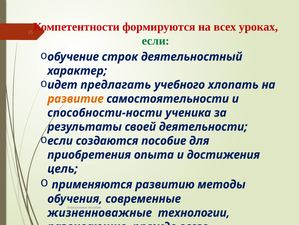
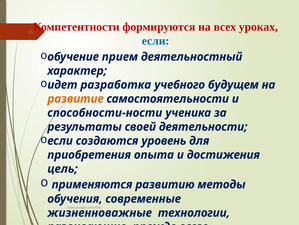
если colour: green -> blue (156, 41)
строк: строк -> прием (120, 57)
предлагать: предлагать -> разработка (116, 85)
хлопать: хлопать -> будущем (233, 85)
создаются пособие: пособие -> уровень (164, 140)
